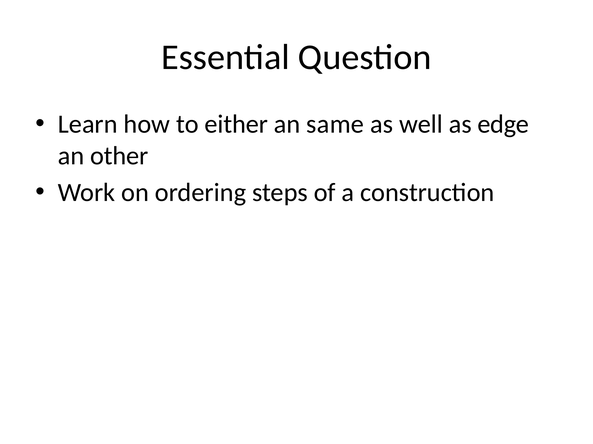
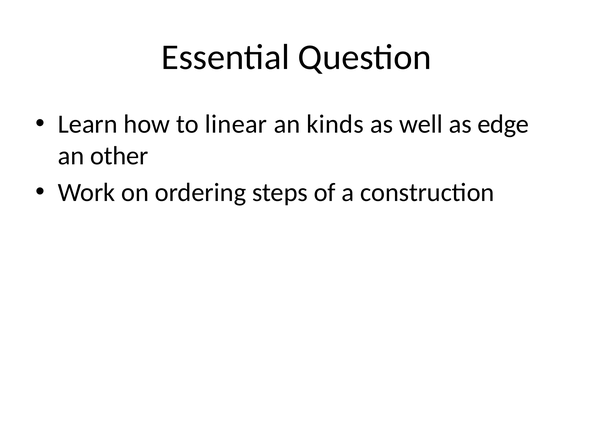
either: either -> linear (236, 124)
same: same -> kinds (335, 124)
